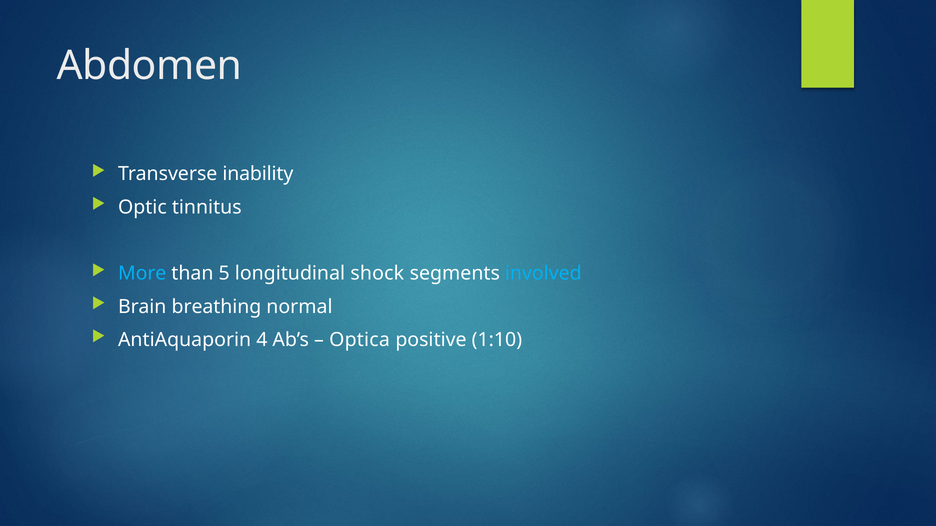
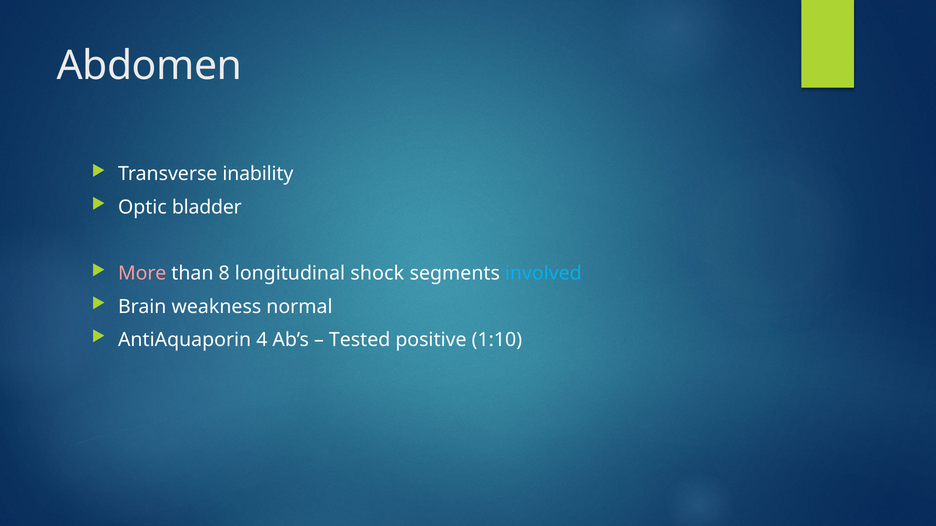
tinnitus: tinnitus -> bladder (207, 207)
More colour: light blue -> pink (142, 274)
5: 5 -> 8 (224, 274)
breathing: breathing -> weakness (216, 307)
Optica: Optica -> Tested (360, 340)
